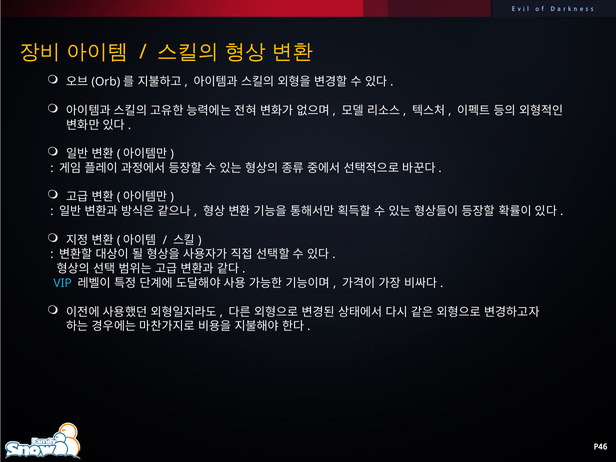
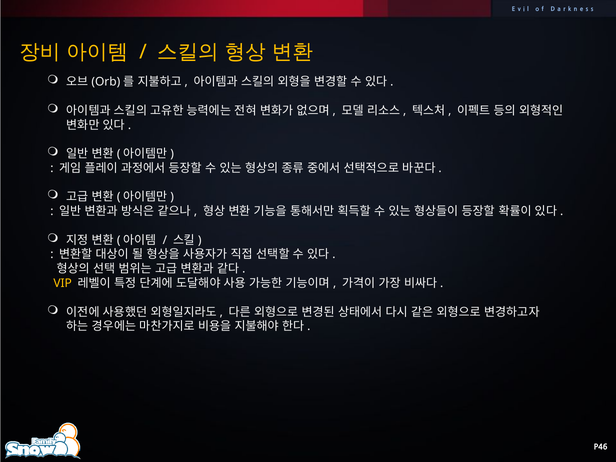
VIP colour: light blue -> yellow (63, 283)
